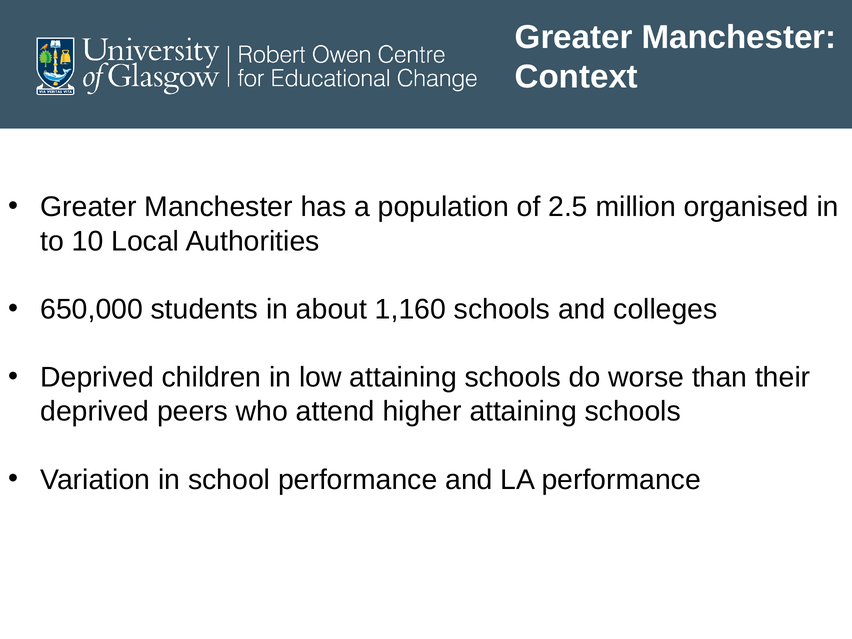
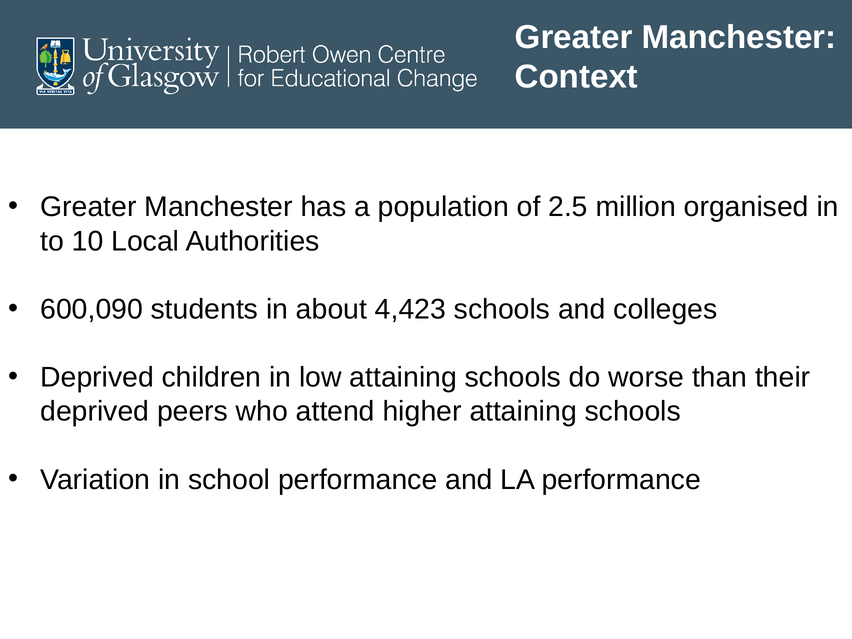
650,000: 650,000 -> 600,090 (92, 309)
1,160: 1,160 -> 4,423 (410, 309)
